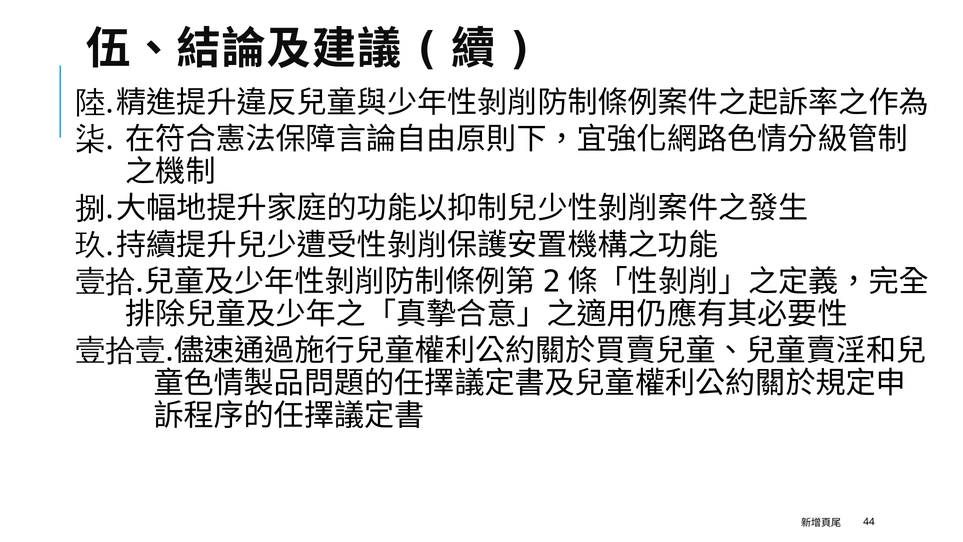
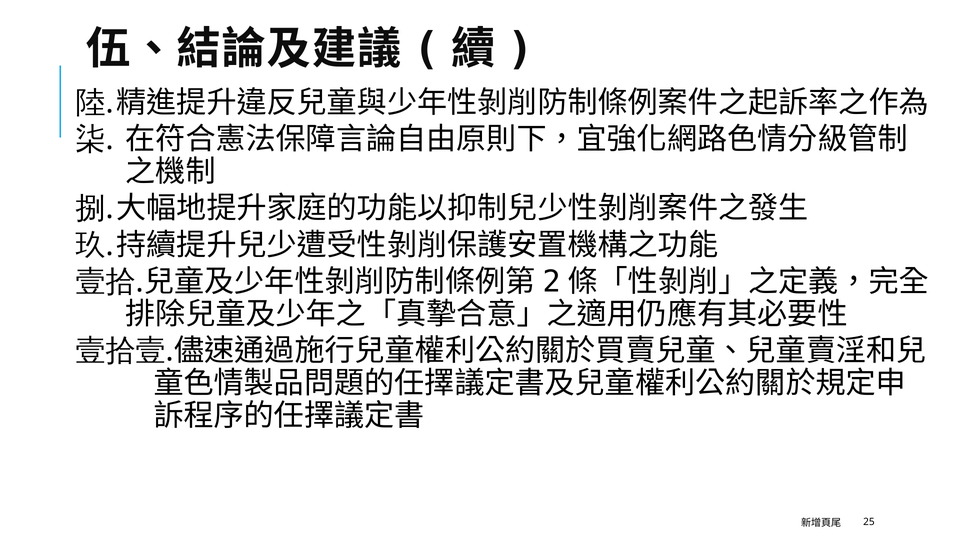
44: 44 -> 25 (869, 522)
